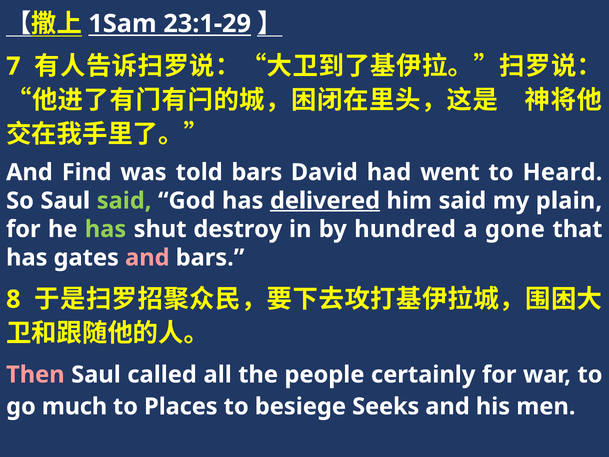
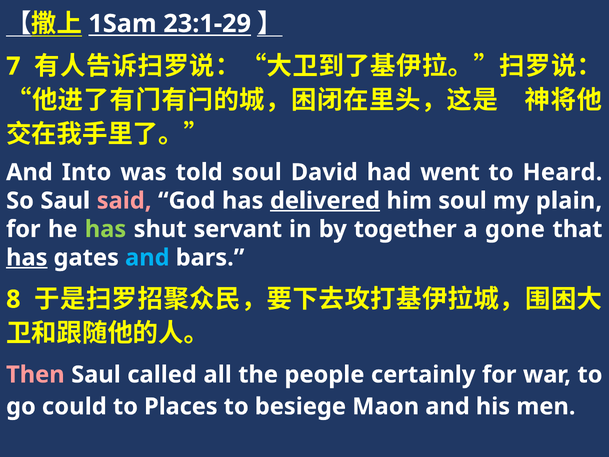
Find: Find -> Into (87, 172)
told bars: bars -> soul (257, 172)
said colour: light green -> pink (124, 201)
him said: said -> soul (462, 201)
destroy: destroy -> servant (238, 229)
hundred: hundred -> together (405, 229)
has underline: none -> present (27, 258)
and colour: pink -> light blue (147, 258)
much: much -> could (74, 406)
Seeks: Seeks -> Maon (386, 406)
